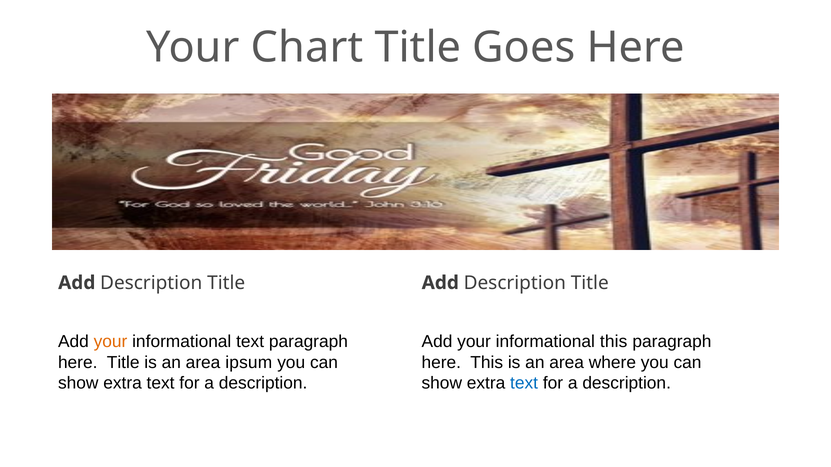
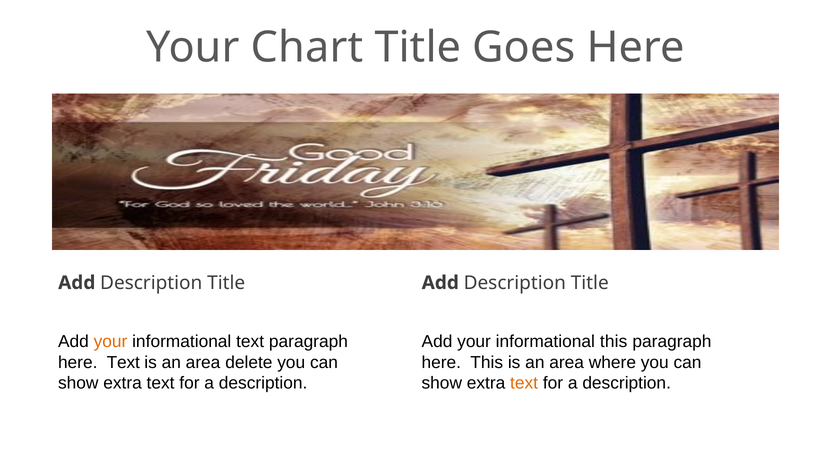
here Title: Title -> Text (123, 363)
ipsum: ipsum -> delete (249, 363)
text colour: blue -> orange (524, 383)
